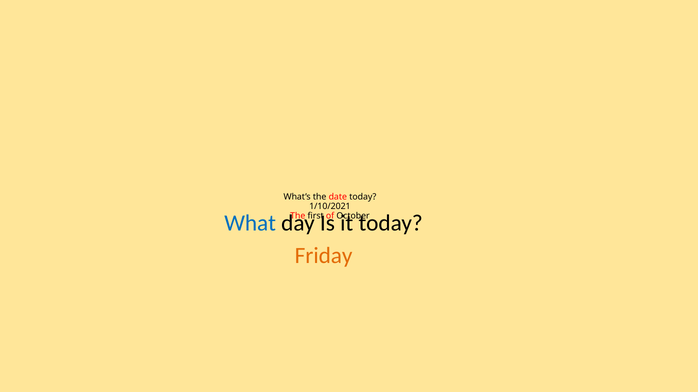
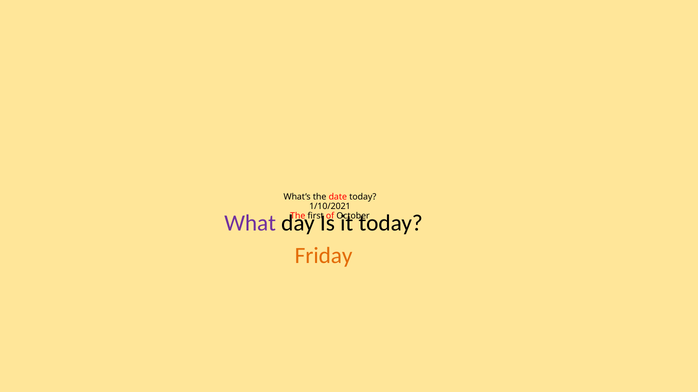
What colour: blue -> purple (250, 224)
